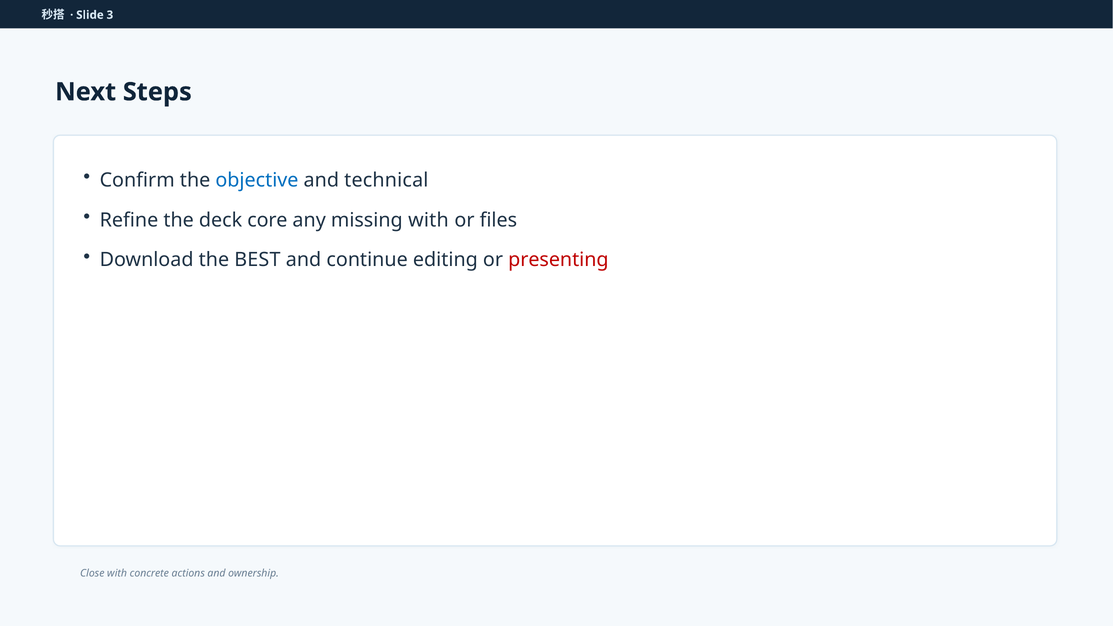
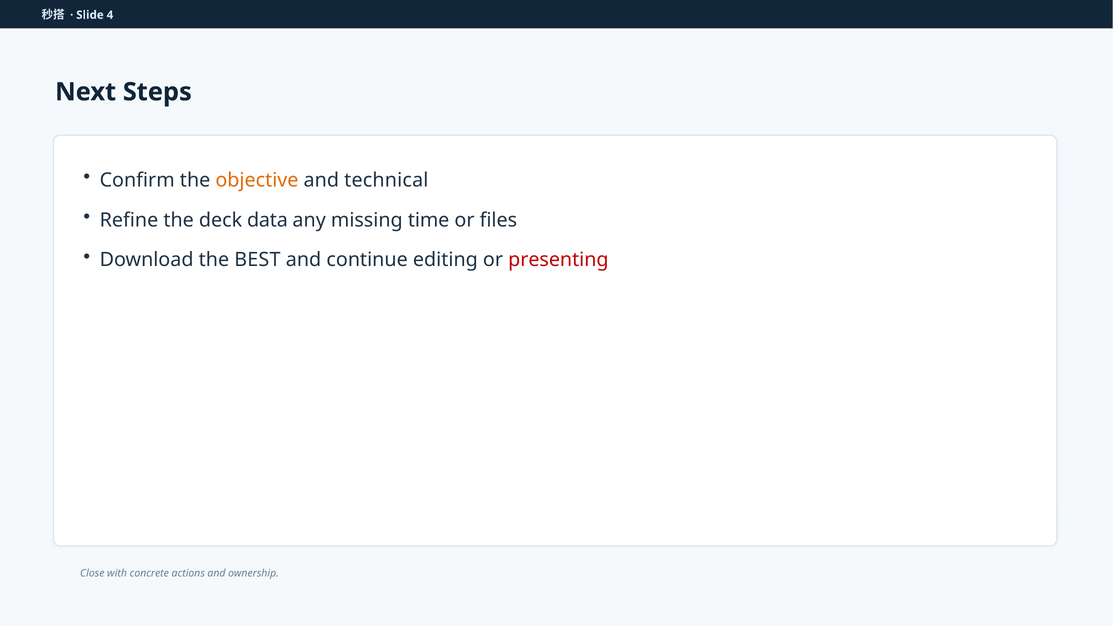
3: 3 -> 4 (110, 15)
objective colour: blue -> orange (257, 180)
core: core -> data (267, 220)
missing with: with -> time (429, 220)
